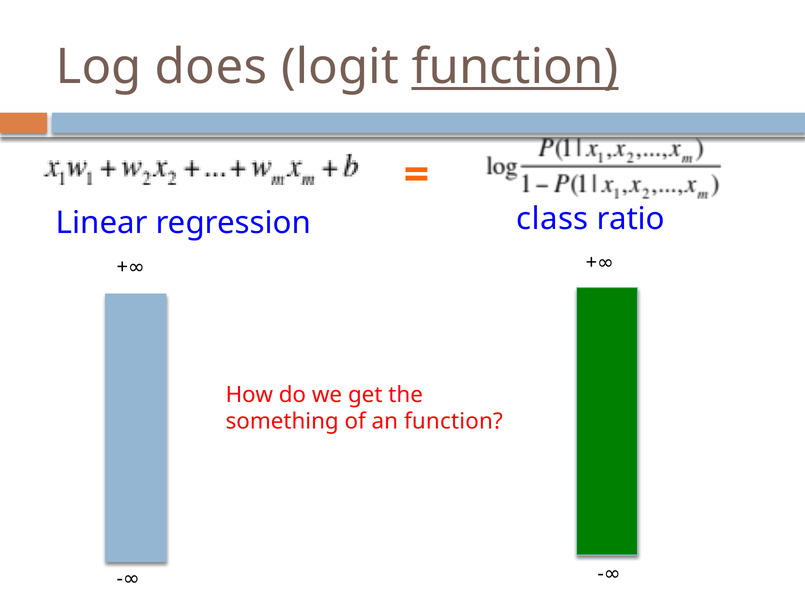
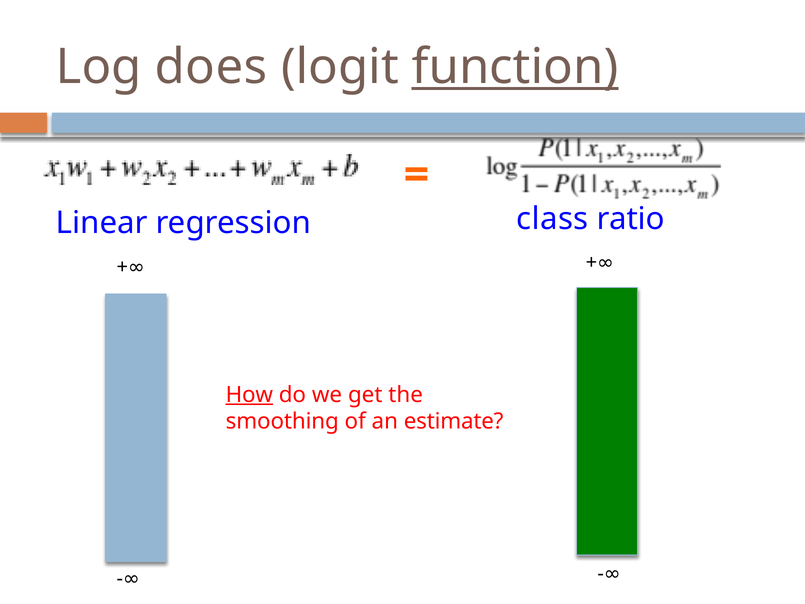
How underline: none -> present (249, 395)
something: something -> smoothing (282, 421)
an function: function -> estimate (454, 421)
